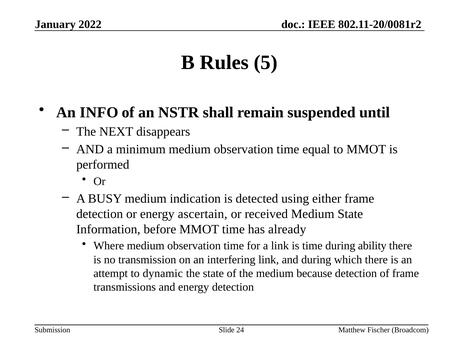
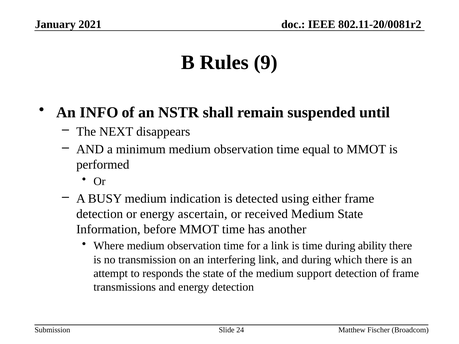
2022: 2022 -> 2021 (90, 24)
5: 5 -> 9 (266, 63)
already: already -> another (287, 229)
dynamic: dynamic -> responds (163, 274)
because: because -> support (314, 274)
